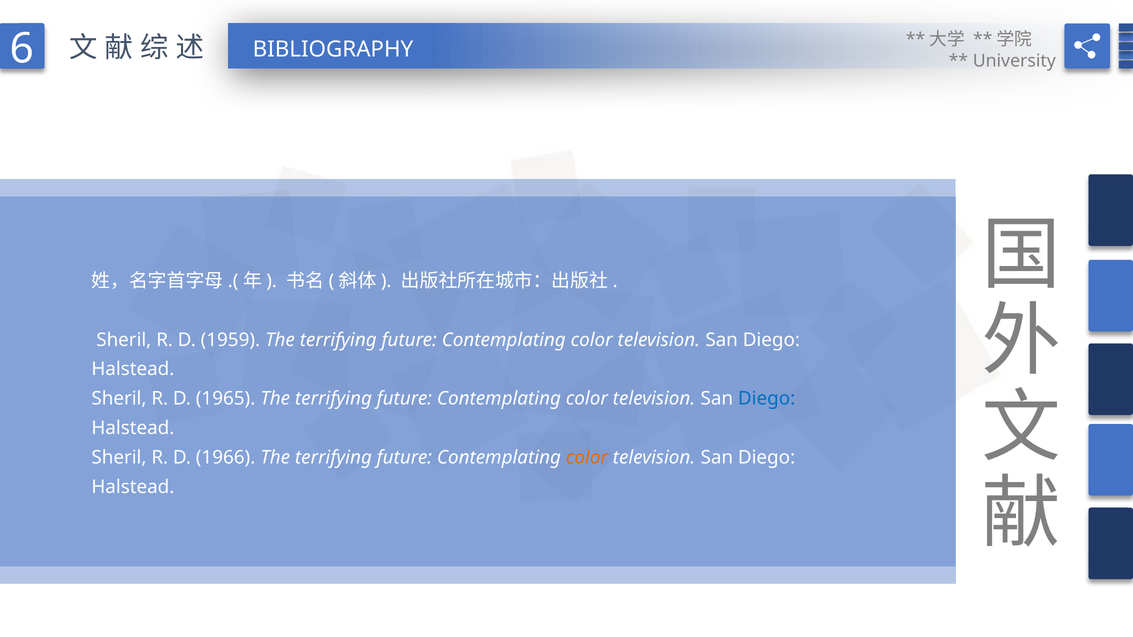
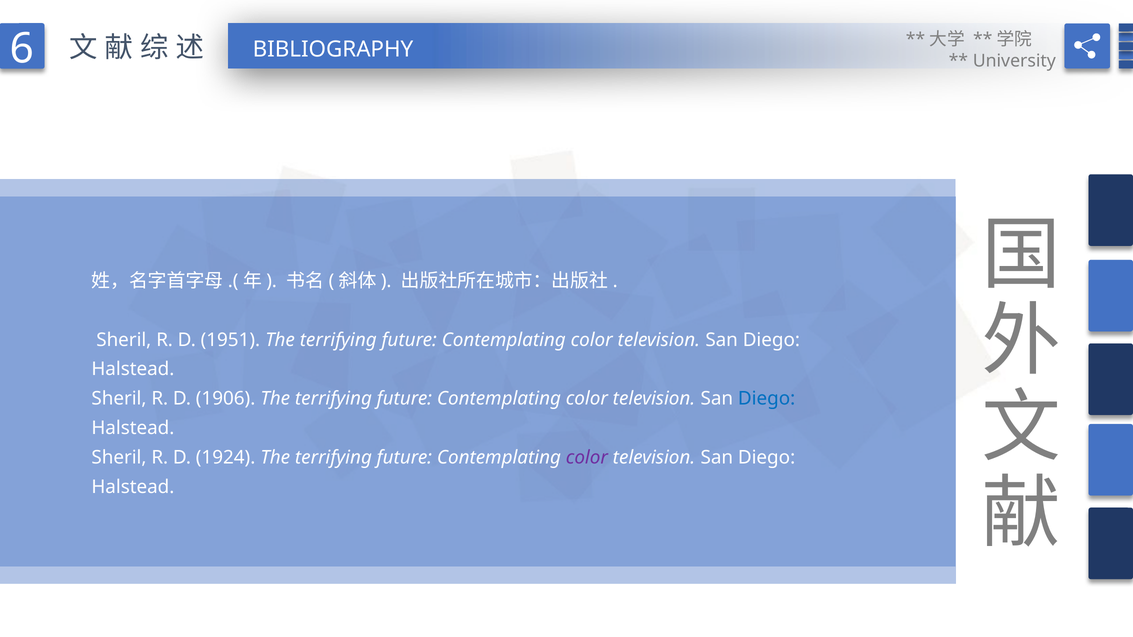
1959: 1959 -> 1951 (230, 340)
1965: 1965 -> 1906 (226, 399)
1966: 1966 -> 1924 (226, 458)
color colour: orange -> purple (587, 458)
